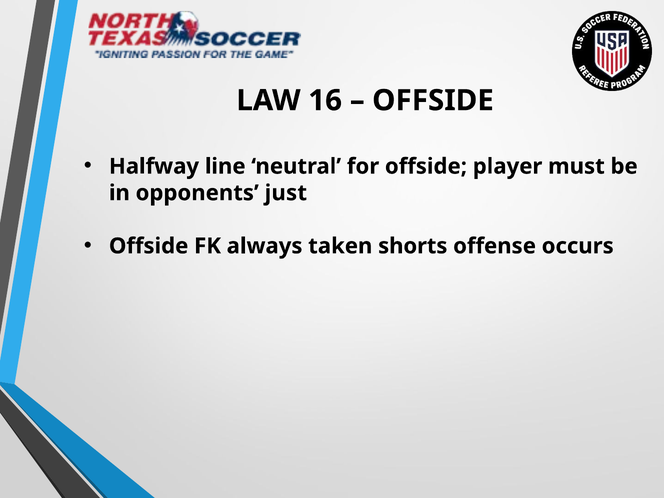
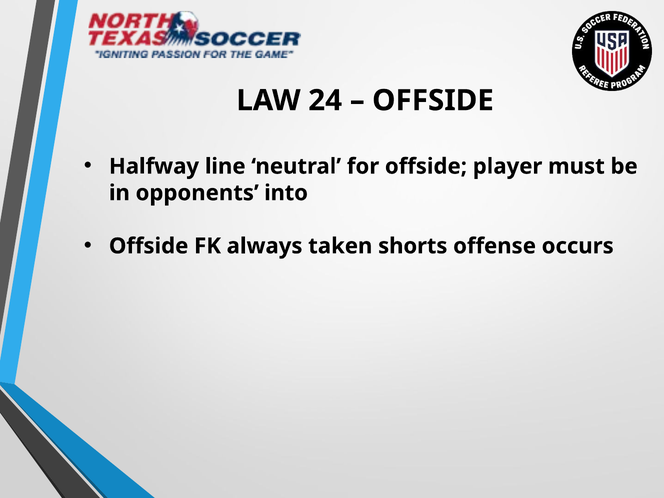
16: 16 -> 24 (325, 100)
just: just -> into (286, 193)
